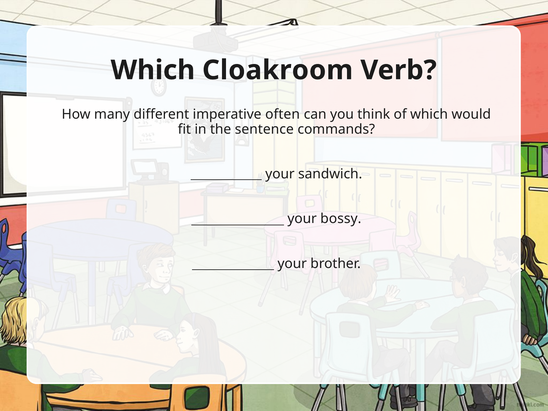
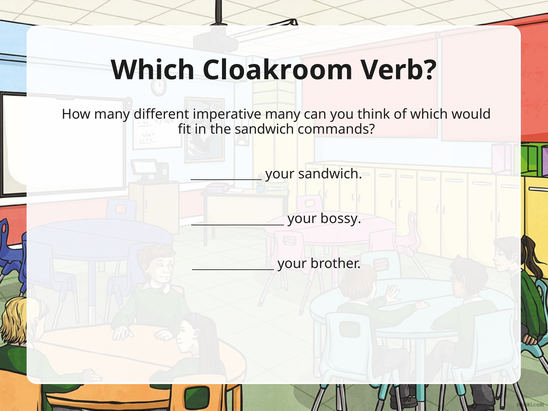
imperative often: often -> many (283, 114)
the sentence: sentence -> sandwich (264, 129)
